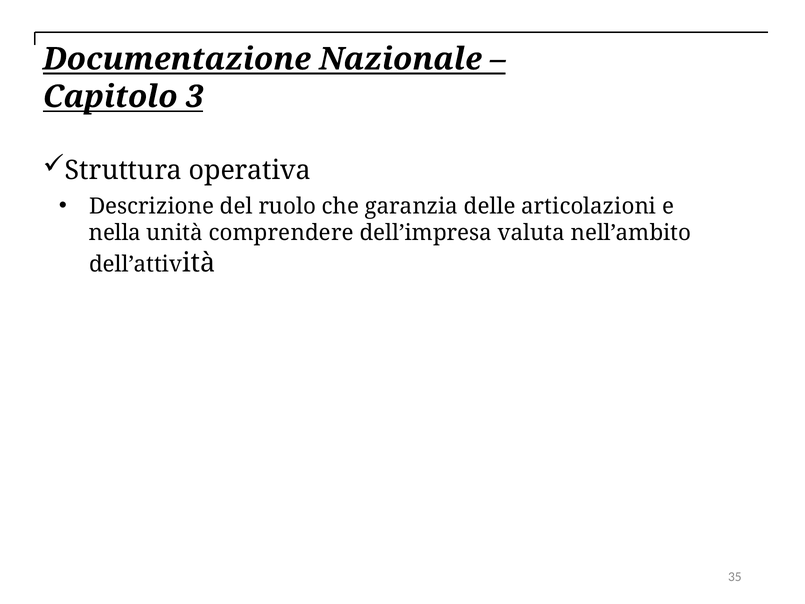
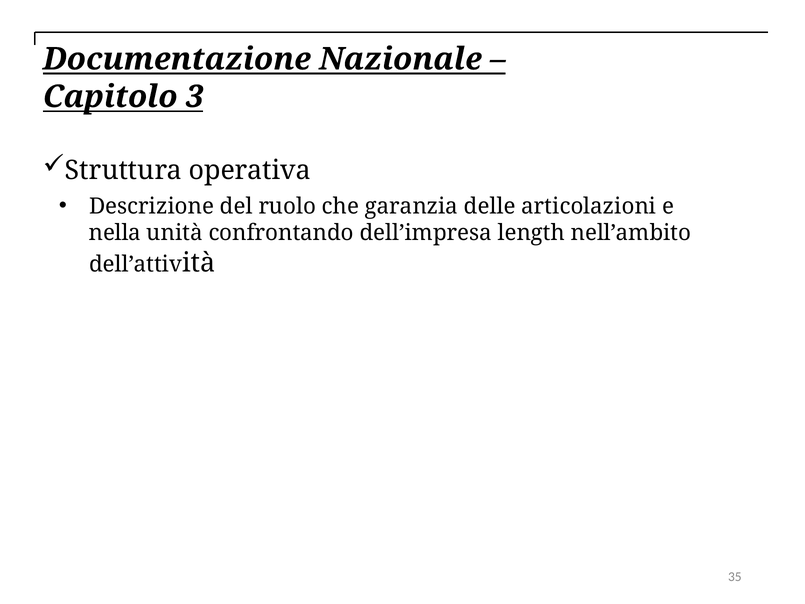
comprendere: comprendere -> confrontando (281, 233)
valuta: valuta -> length (531, 233)
